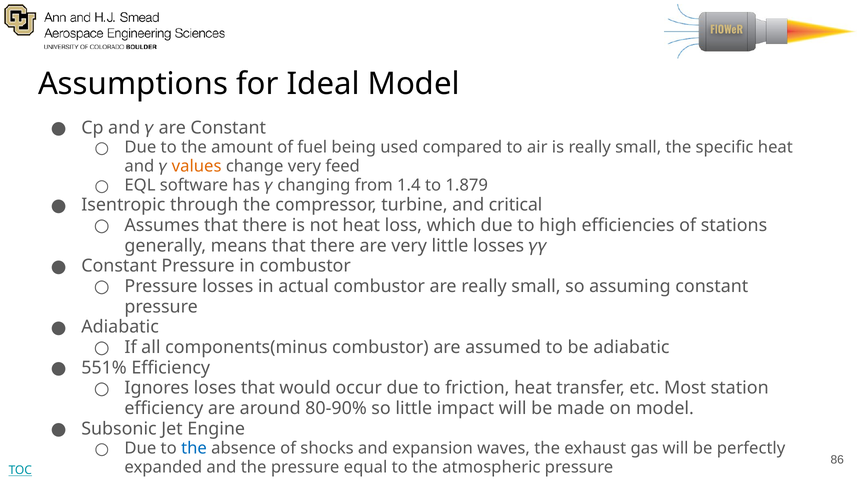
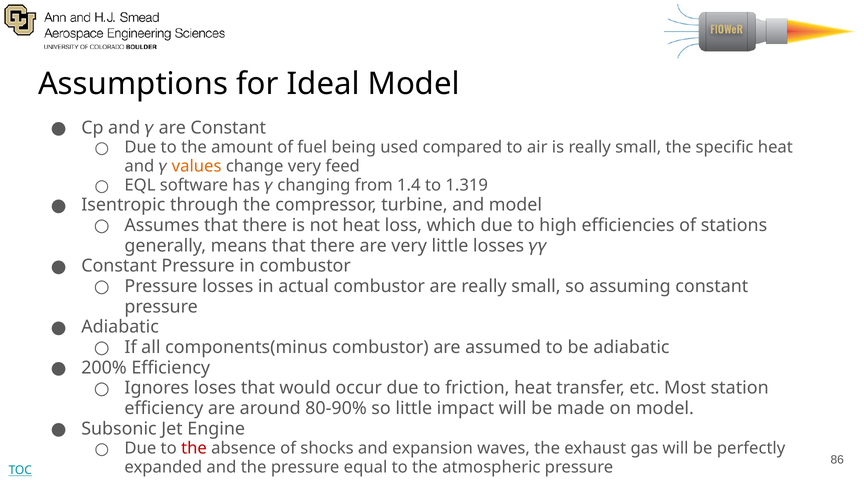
1.879: 1.879 -> 1.319 (467, 185)
and critical: critical -> model (515, 205)
551%: 551% -> 200% (104, 368)
the colour: blue -> red (194, 448)
